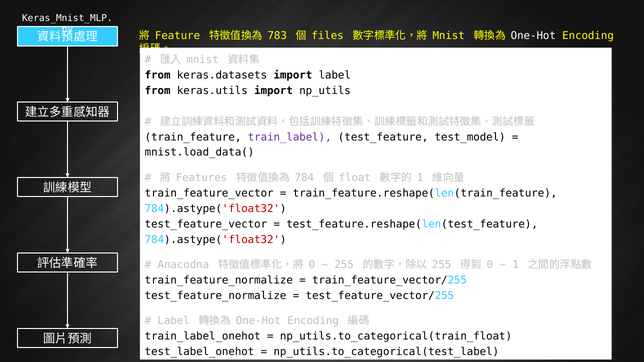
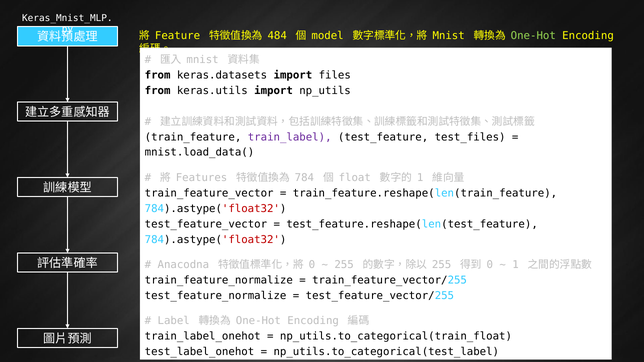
783: 783 -> 484 (277, 36)
files: files -> model (328, 36)
One-Hot colour: white -> light green (533, 36)
import label: label -> files (335, 75)
test_model: test_model -> test_files (470, 137)
